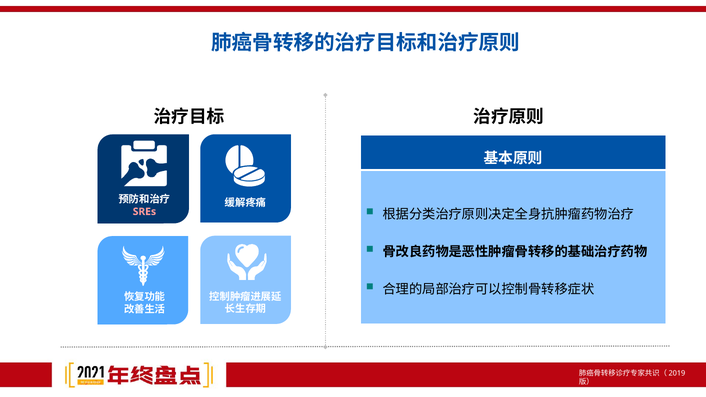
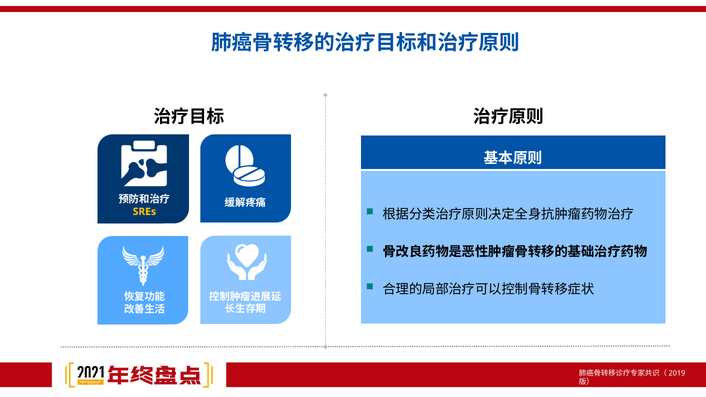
SREs colour: pink -> yellow (144, 212)
